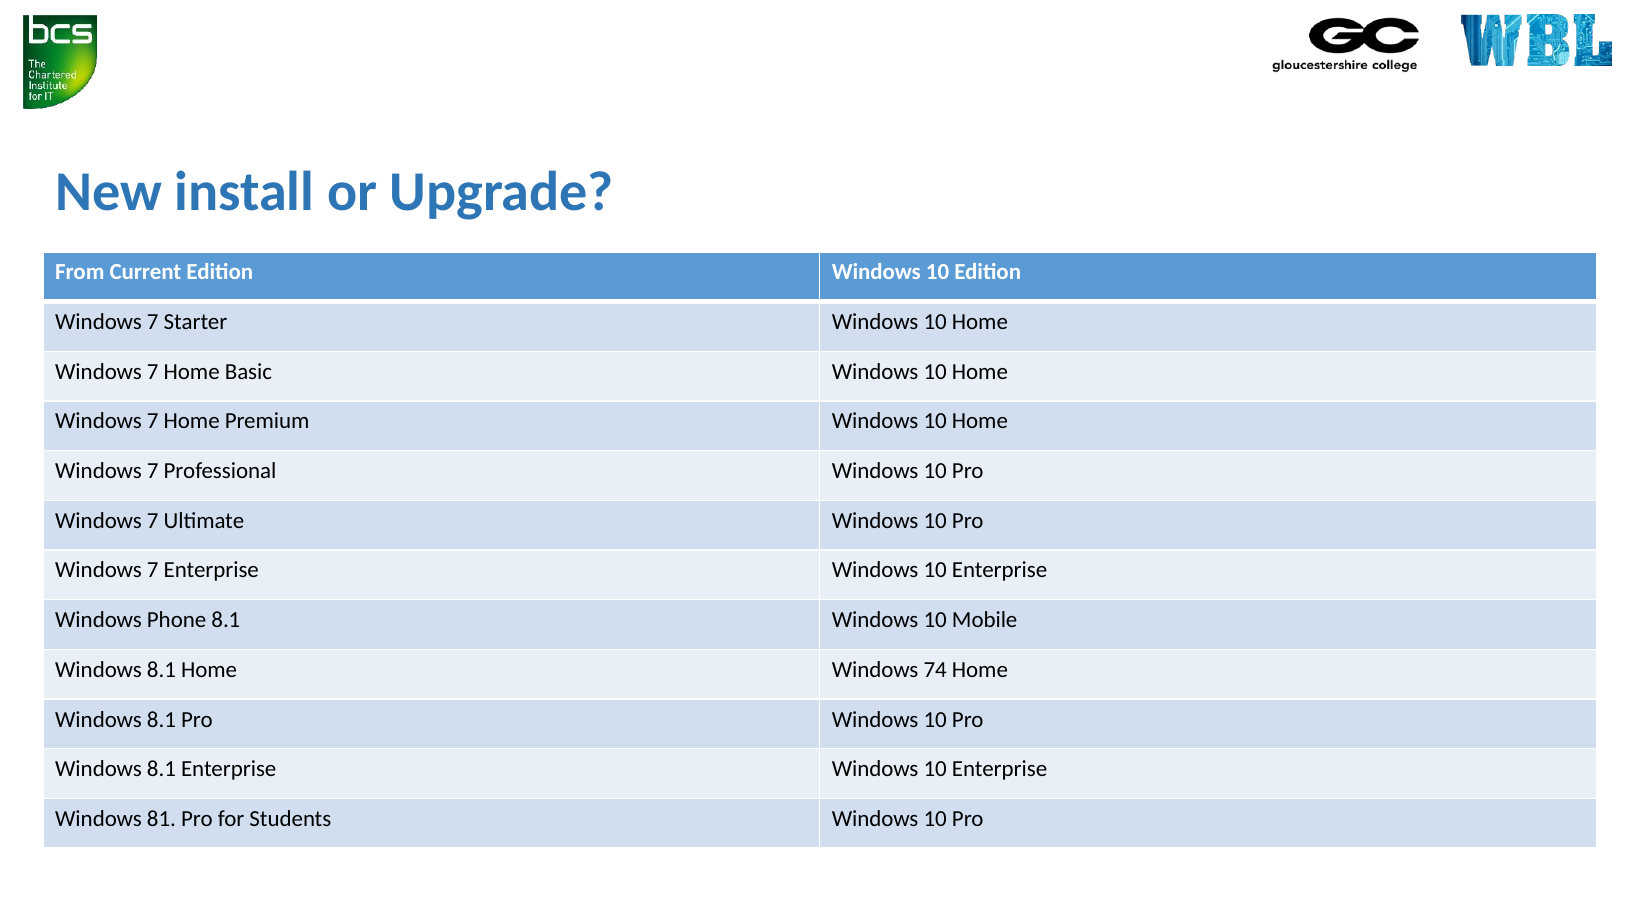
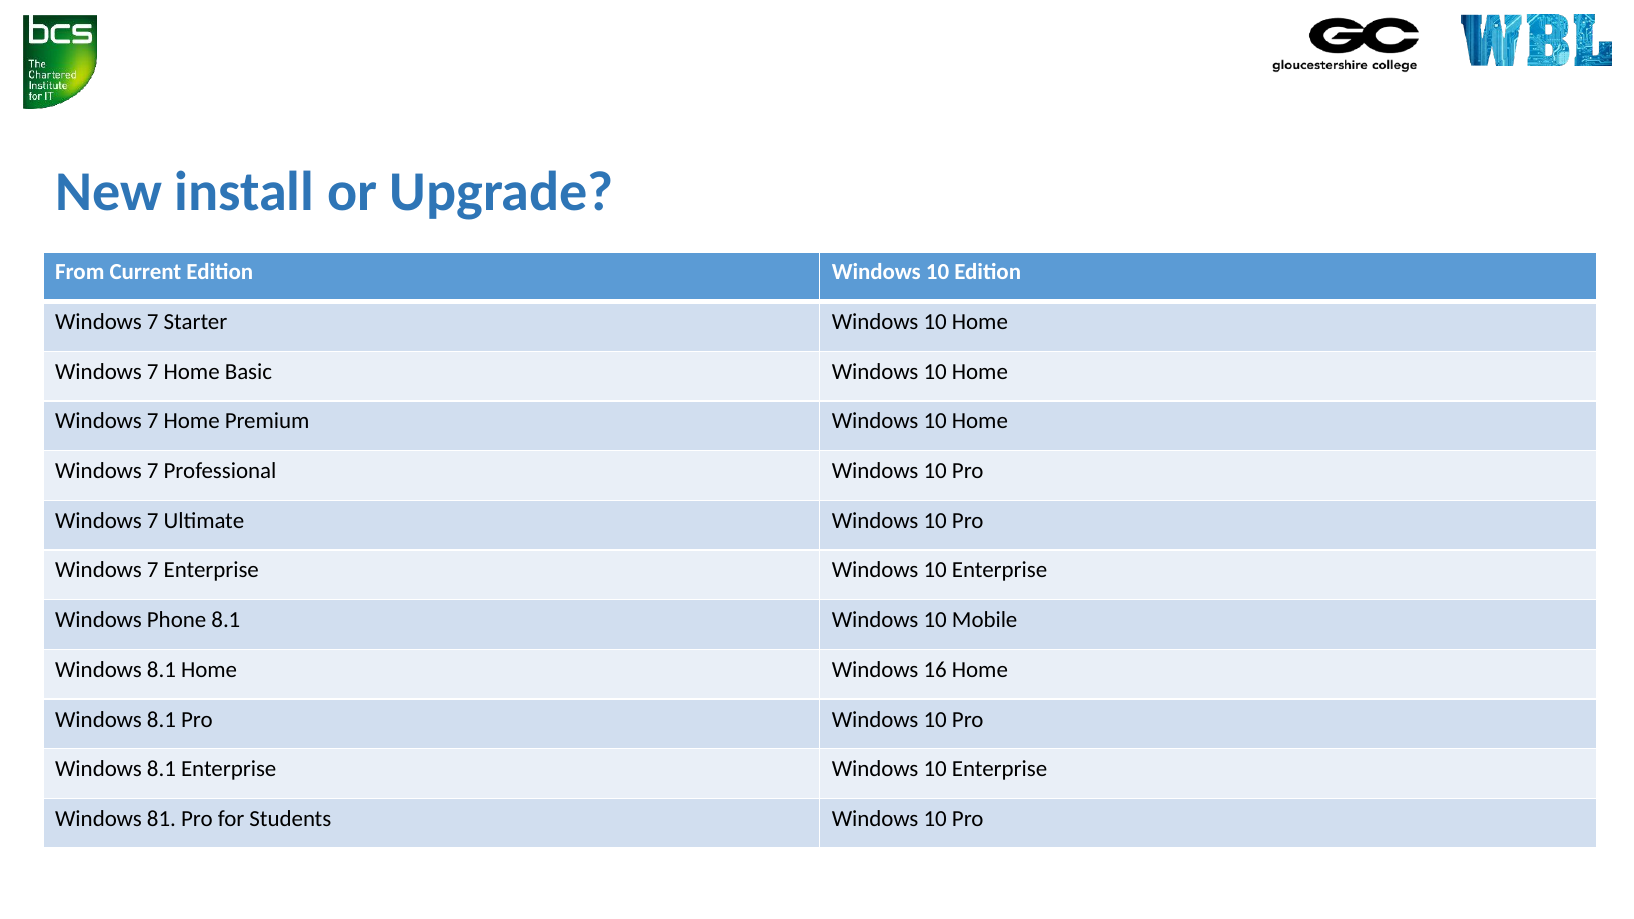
74: 74 -> 16 (935, 670)
